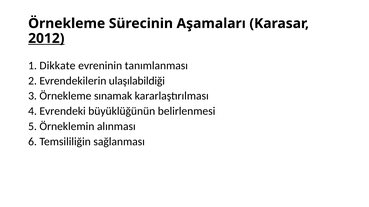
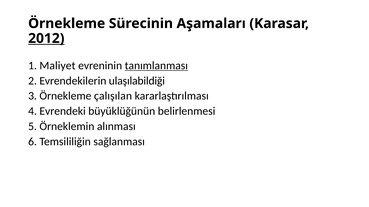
Dikkate: Dikkate -> Maliyet (57, 66)
tanımlanması underline: none -> present (156, 66)
sınamak: sınamak -> çalışılan (113, 96)
